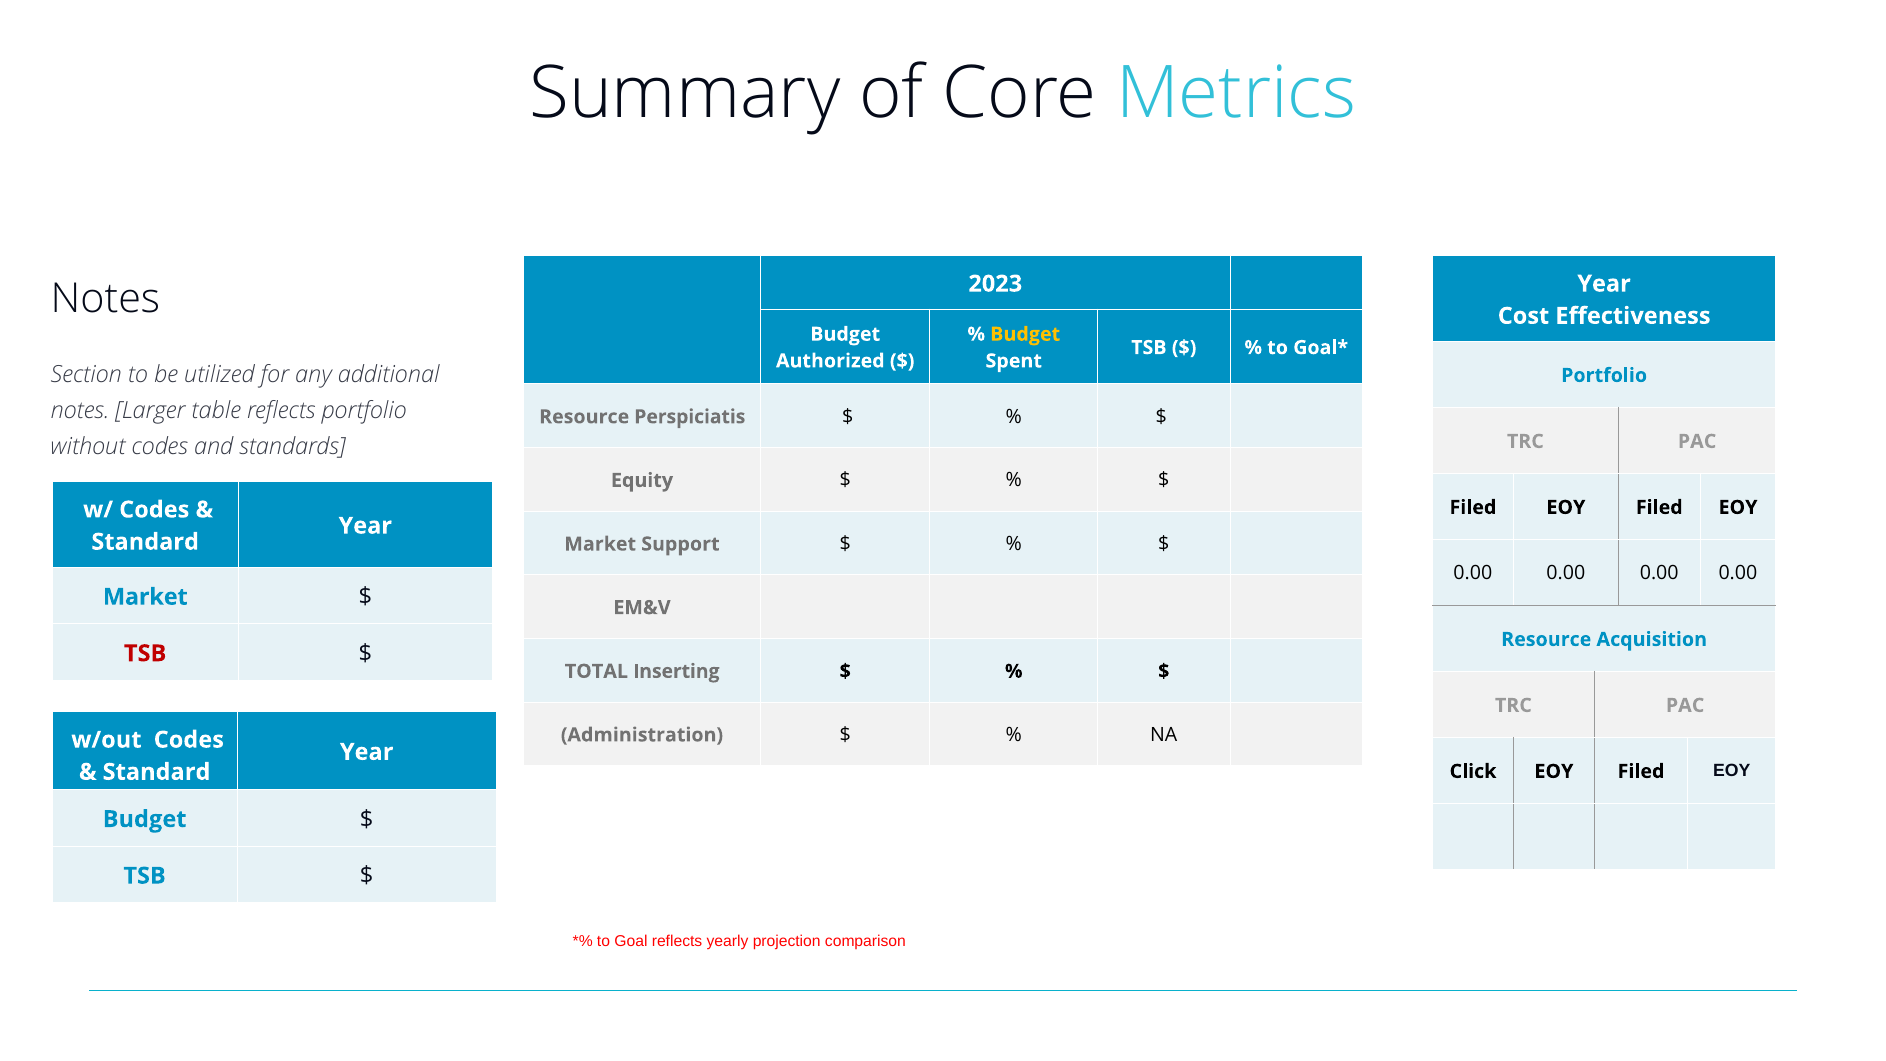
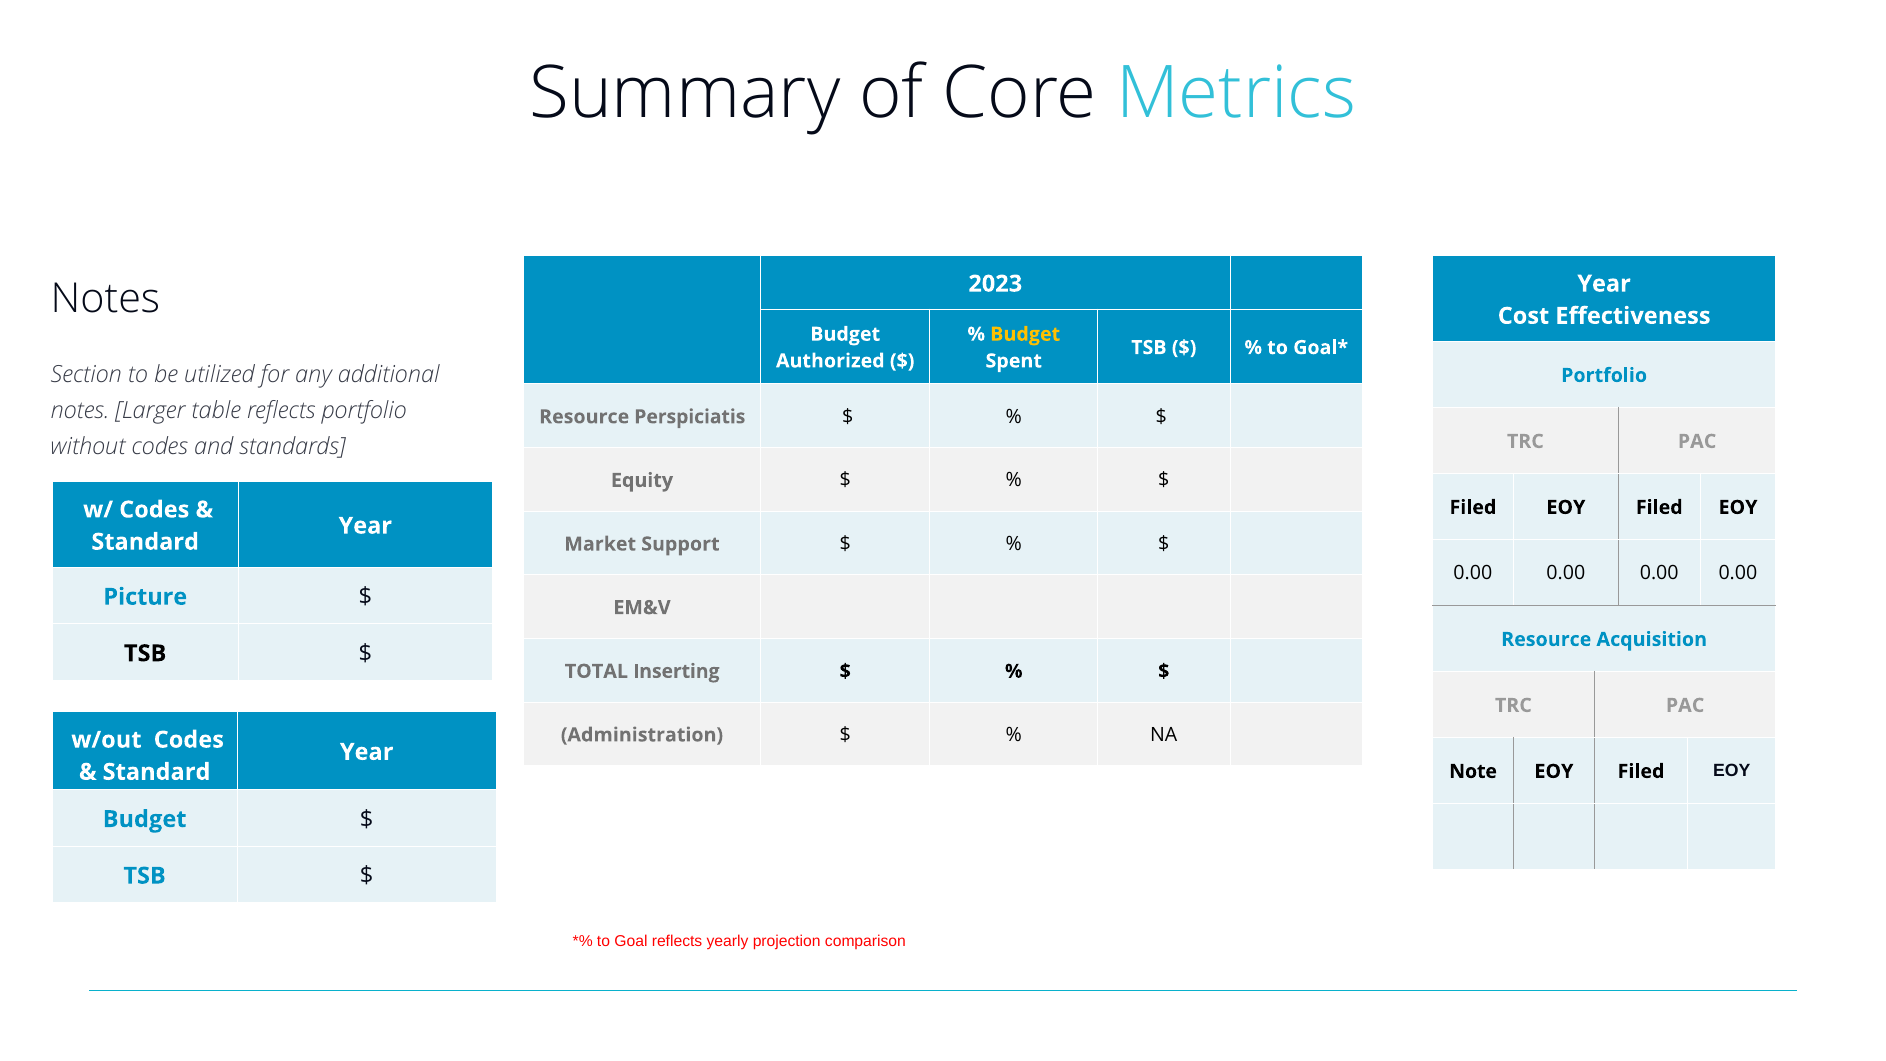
Market: Market -> Picture (145, 597)
TSB colour: red -> black (145, 653)
Click: Click -> Note (1473, 771)
